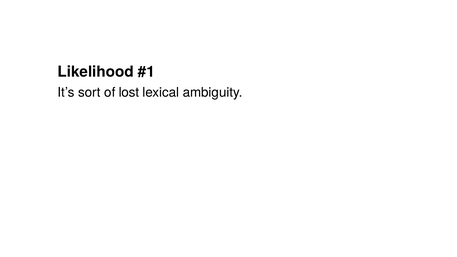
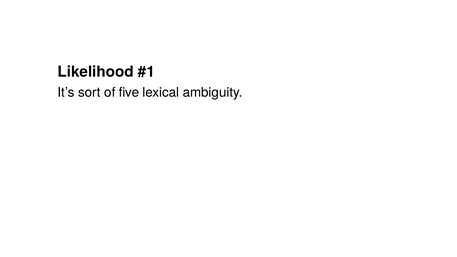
lost: lost -> five (129, 92)
